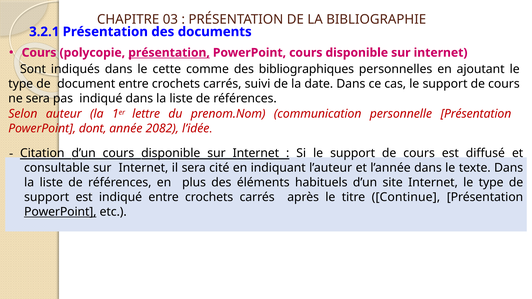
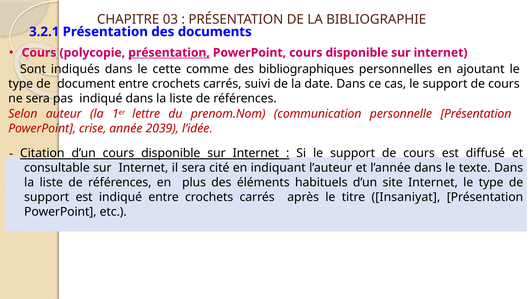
dont: dont -> crise (93, 129)
2082: 2082 -> 2039 (162, 129)
Continue: Continue -> Insaniyat (406, 197)
PowerPoint underline: present -> none (60, 212)
